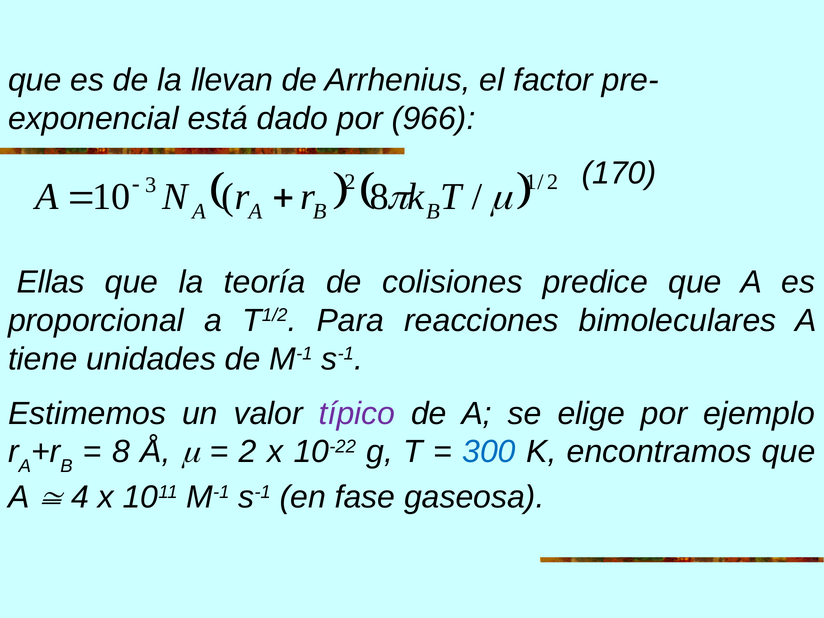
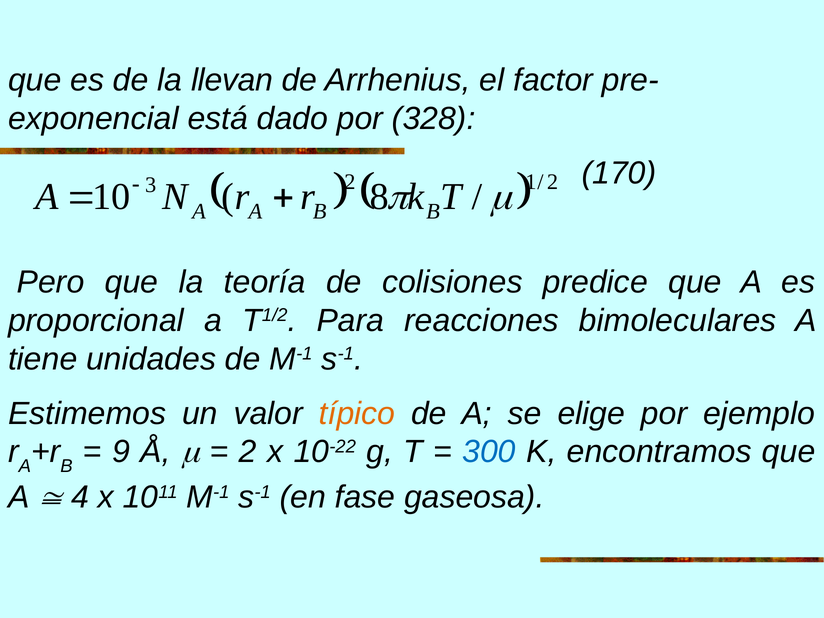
966: 966 -> 328 (434, 118)
Ellas: Ellas -> Pero (51, 282)
típico colour: purple -> orange (357, 413)
8: 8 -> 9 (121, 452)
